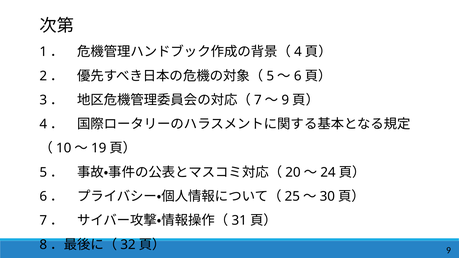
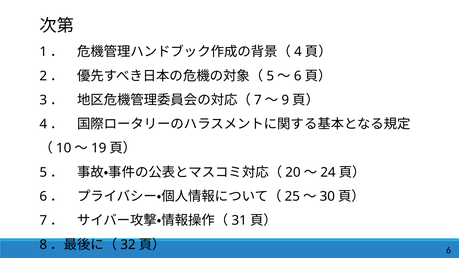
9: 9 -> 6 (449, 251)
